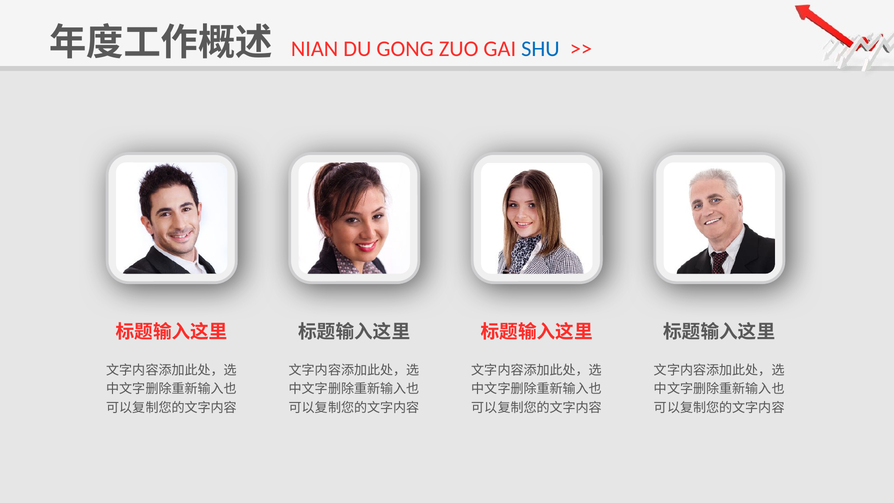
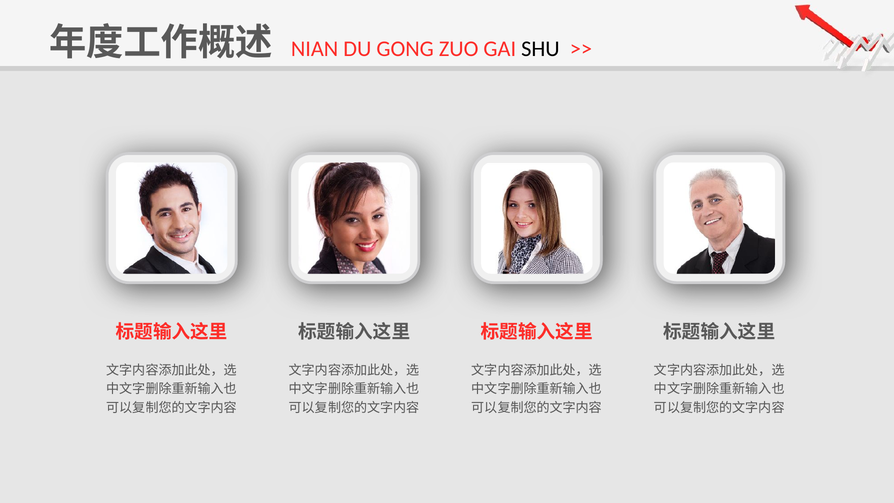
SHU colour: blue -> black (540, 49)
